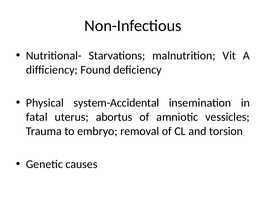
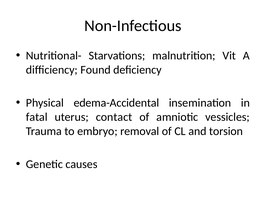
system-Accidental: system-Accidental -> edema-Accidental (116, 103)
abortus: abortus -> contact (114, 117)
